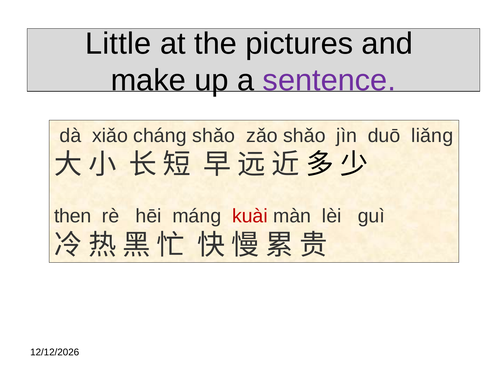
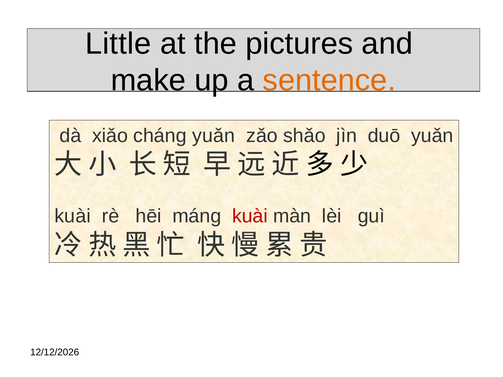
sentence colour: purple -> orange (329, 81)
cháng shǎo: shǎo -> yuǎn (214, 136)
duō liǎng: liǎng -> yuǎn (432, 136)
then: then -> kuài (73, 216)
